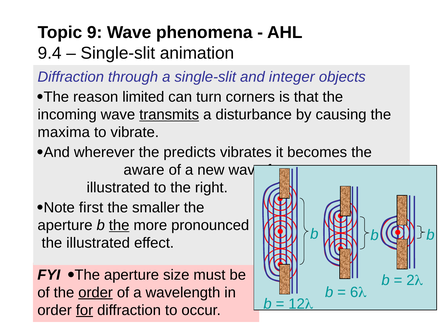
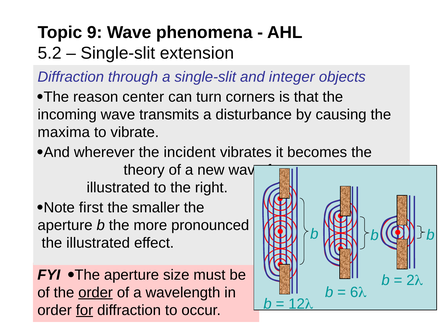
9.4: 9.4 -> 5.2 (50, 53)
animation: animation -> extension (197, 53)
limited: limited -> center (143, 97)
transmits underline: present -> none (169, 115)
predicts: predicts -> incident (190, 152)
aware: aware -> theory (144, 170)
the underline: present -> none (119, 226)
